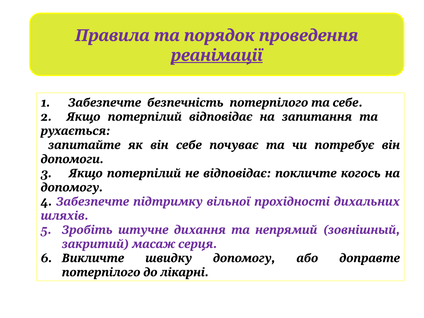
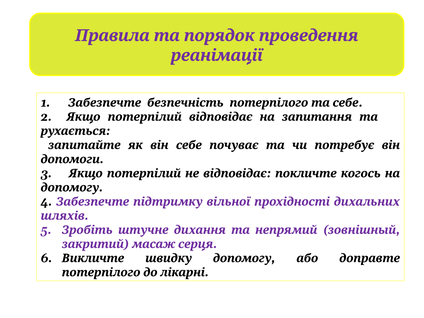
реанімації underline: present -> none (217, 55)
